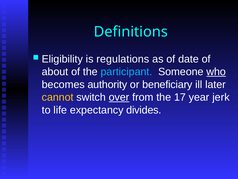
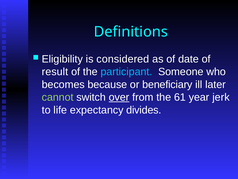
regulations: regulations -> considered (123, 59)
about: about -> result (55, 72)
who underline: present -> none (216, 72)
authority: authority -> because (107, 84)
cannot colour: yellow -> light green (58, 97)
17: 17 -> 61 (180, 97)
